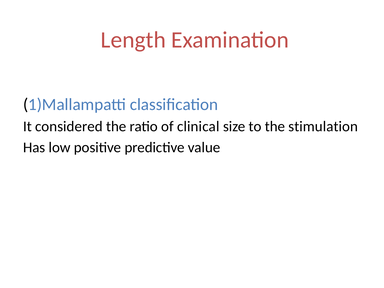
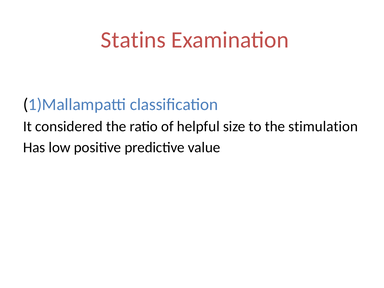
Length: Length -> Statins (133, 40)
clinical: clinical -> helpful (198, 127)
